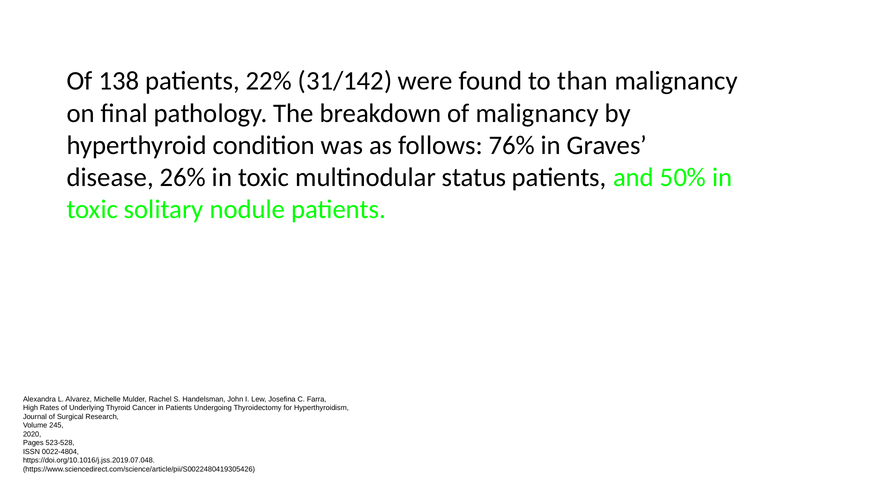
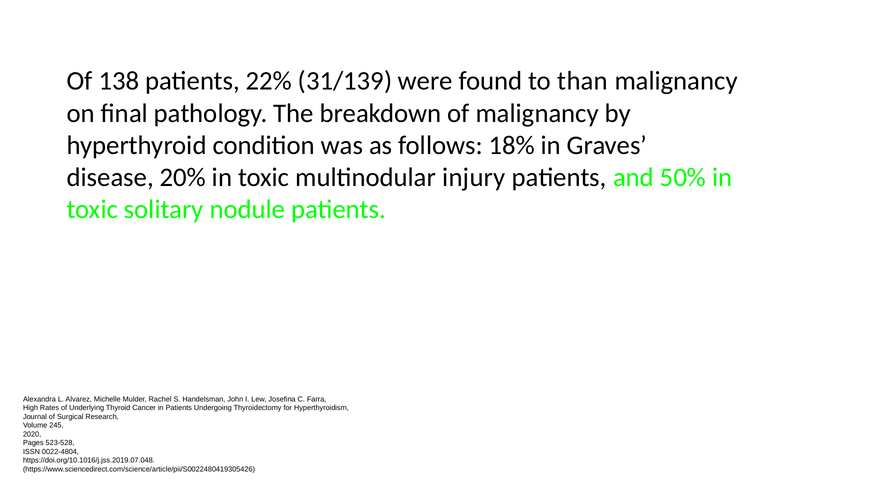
31/142: 31/142 -> 31/139 (345, 81)
76%: 76% -> 18% (512, 145)
26%: 26% -> 20% (183, 177)
status: status -> injury (474, 177)
